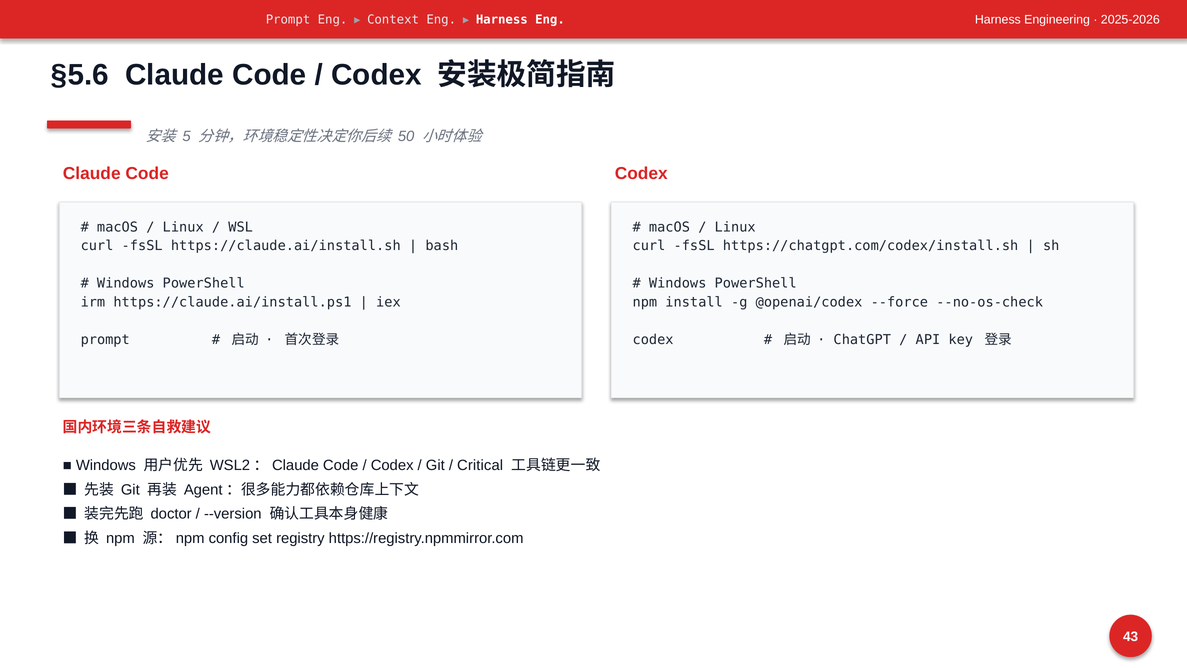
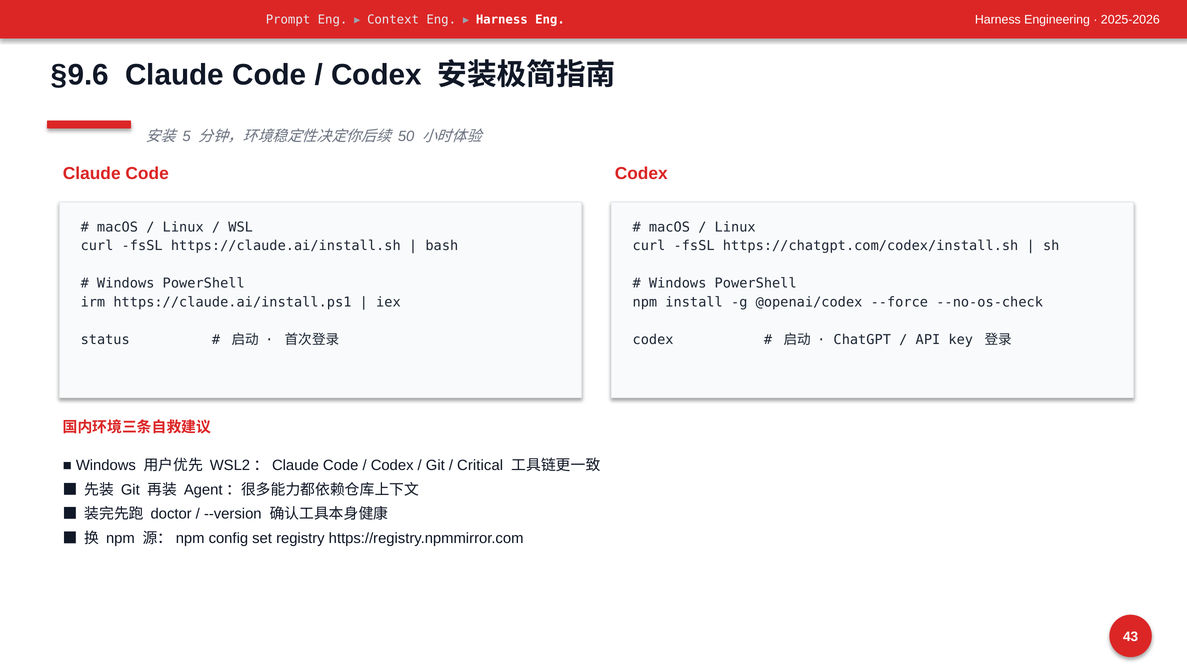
§5.6: §5.6 -> §9.6 (80, 75)
prompt: prompt -> status (105, 339)
